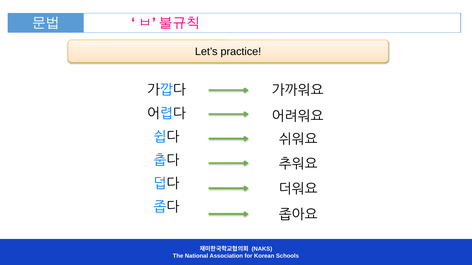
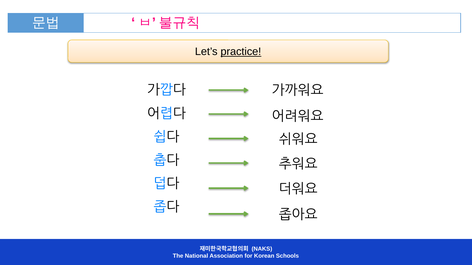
practice underline: none -> present (241, 52)
